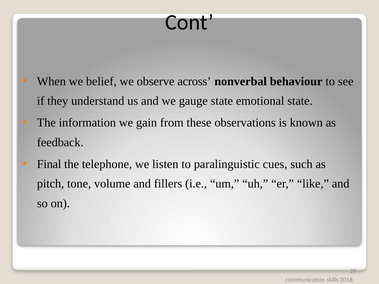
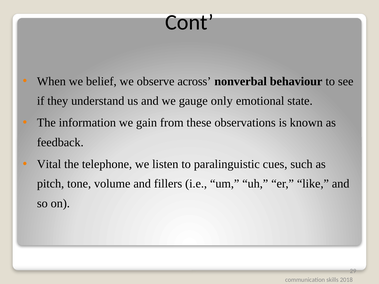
gauge state: state -> only (222, 101)
Final: Final -> Vital (49, 164)
